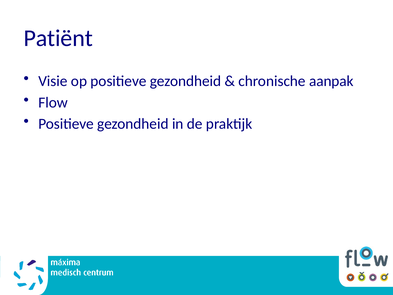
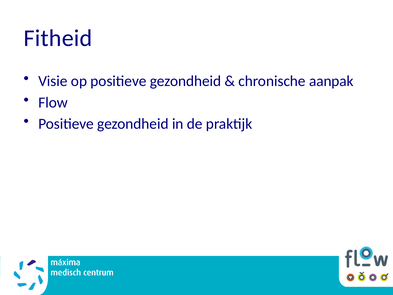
Patiënt: Patiënt -> Fitheid (58, 38)
